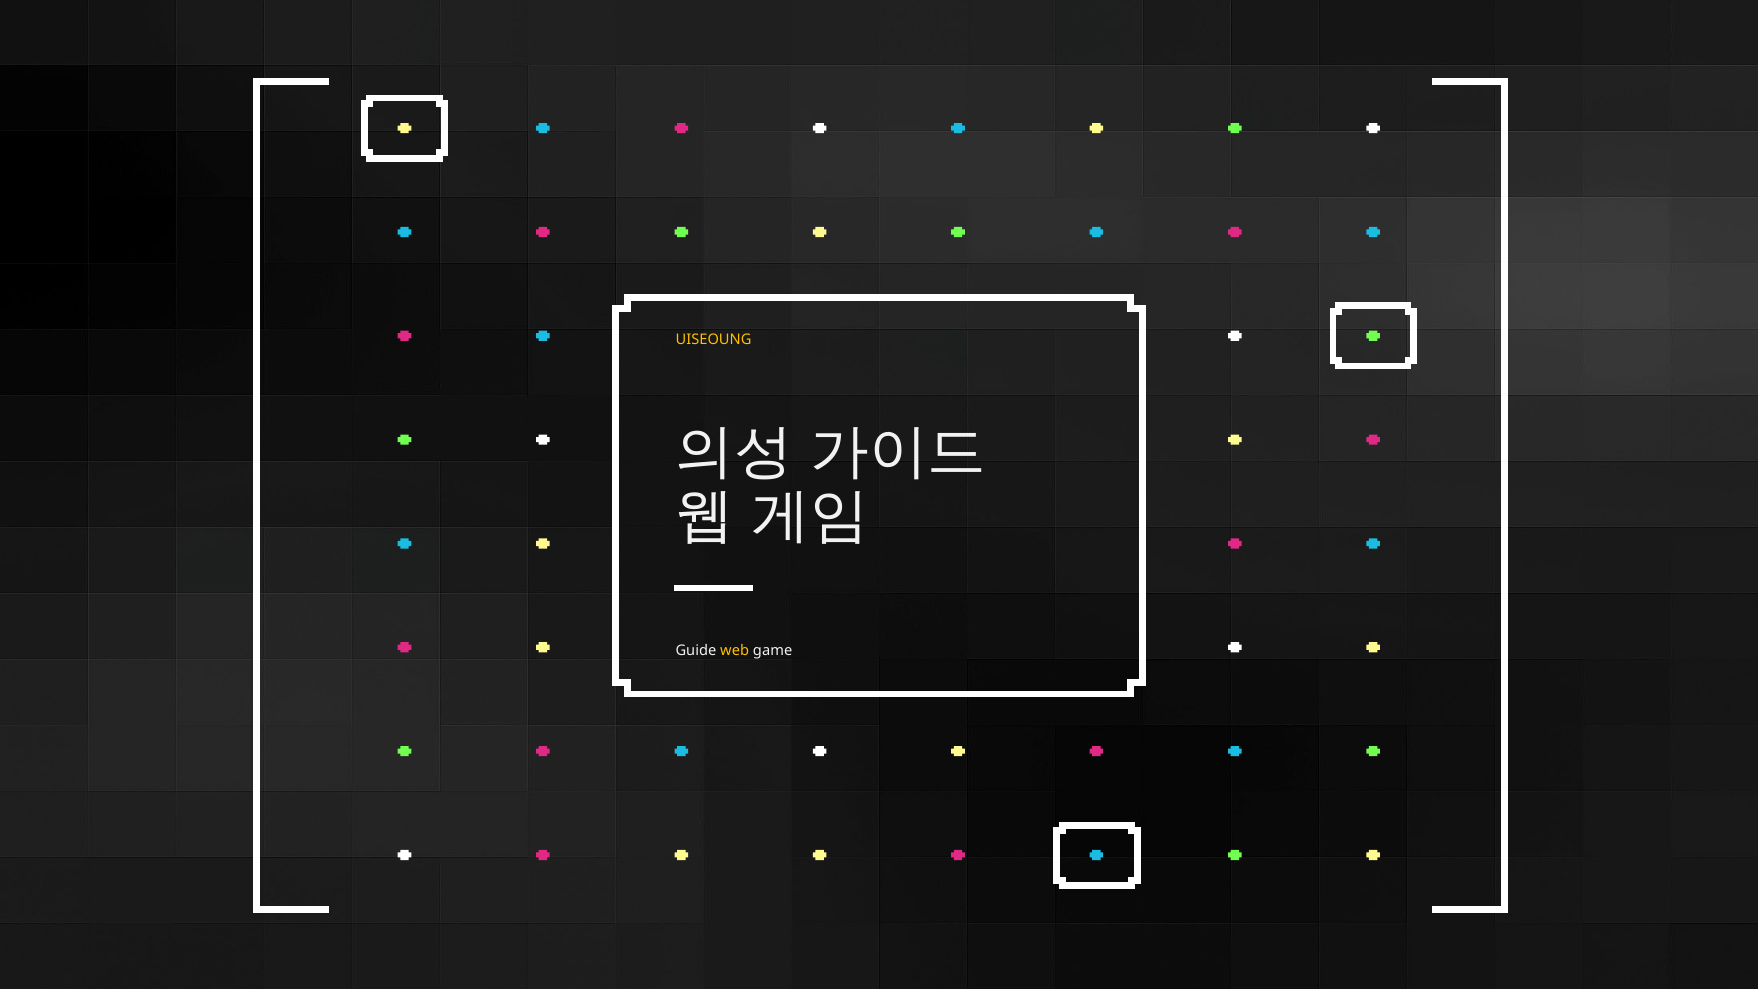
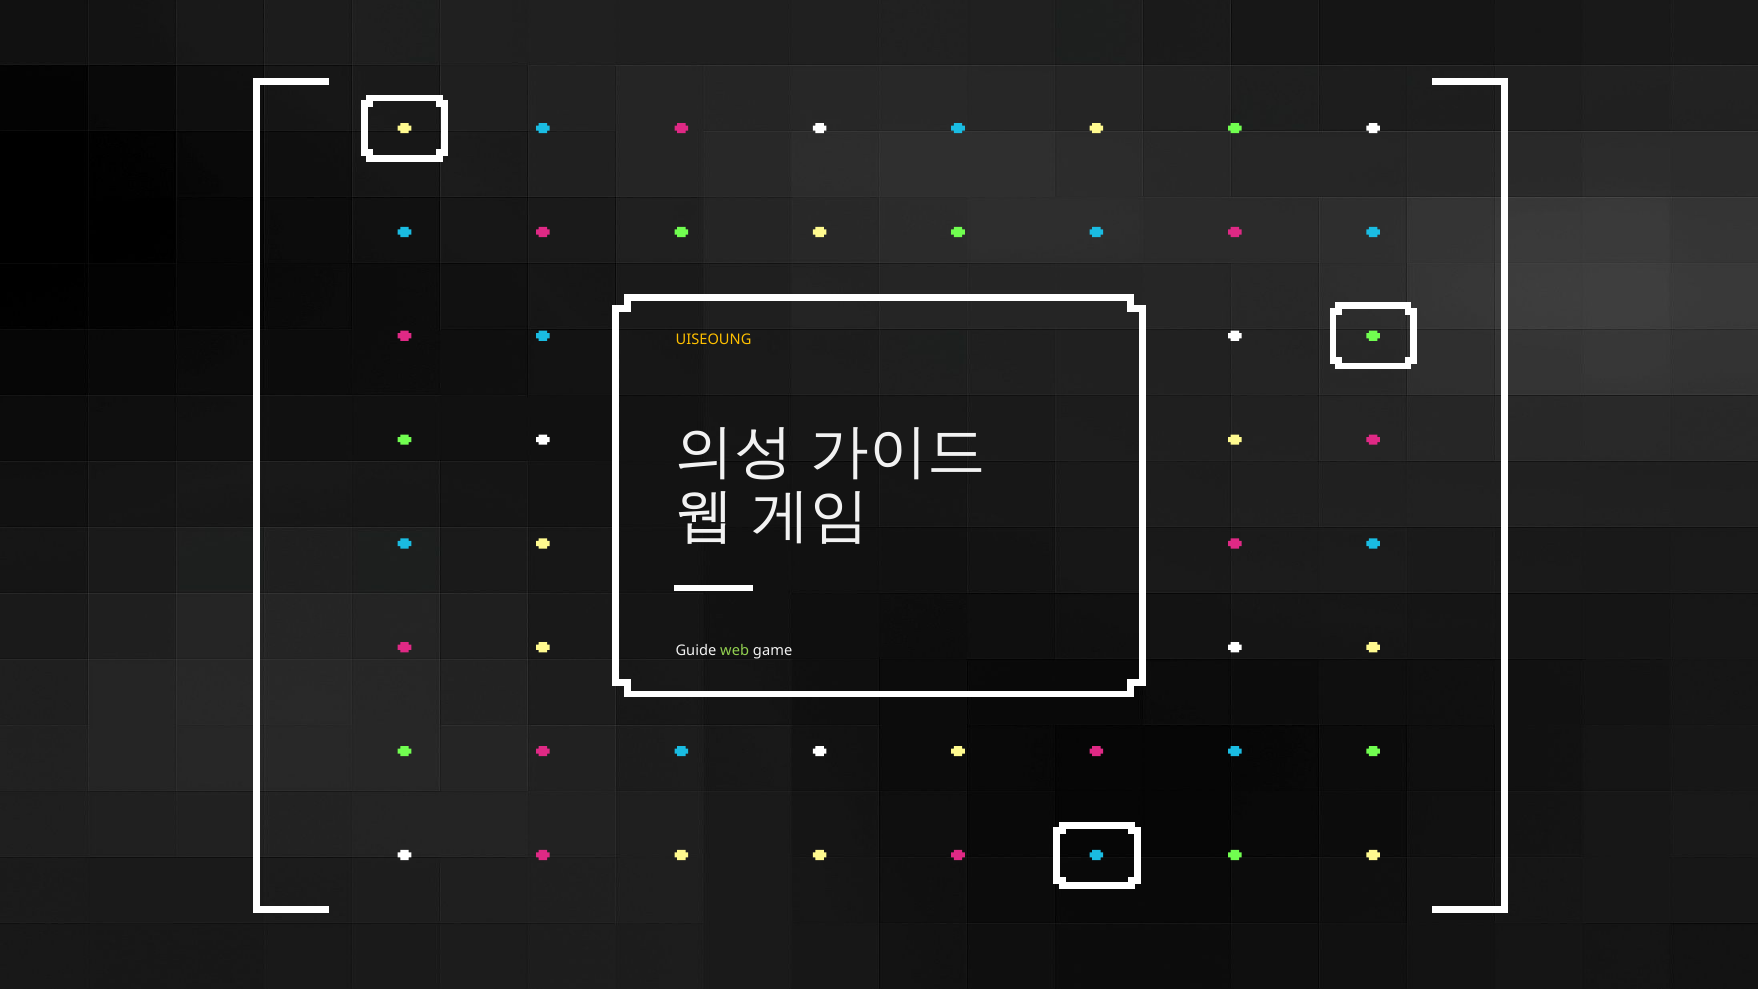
web colour: yellow -> light green (735, 650)
